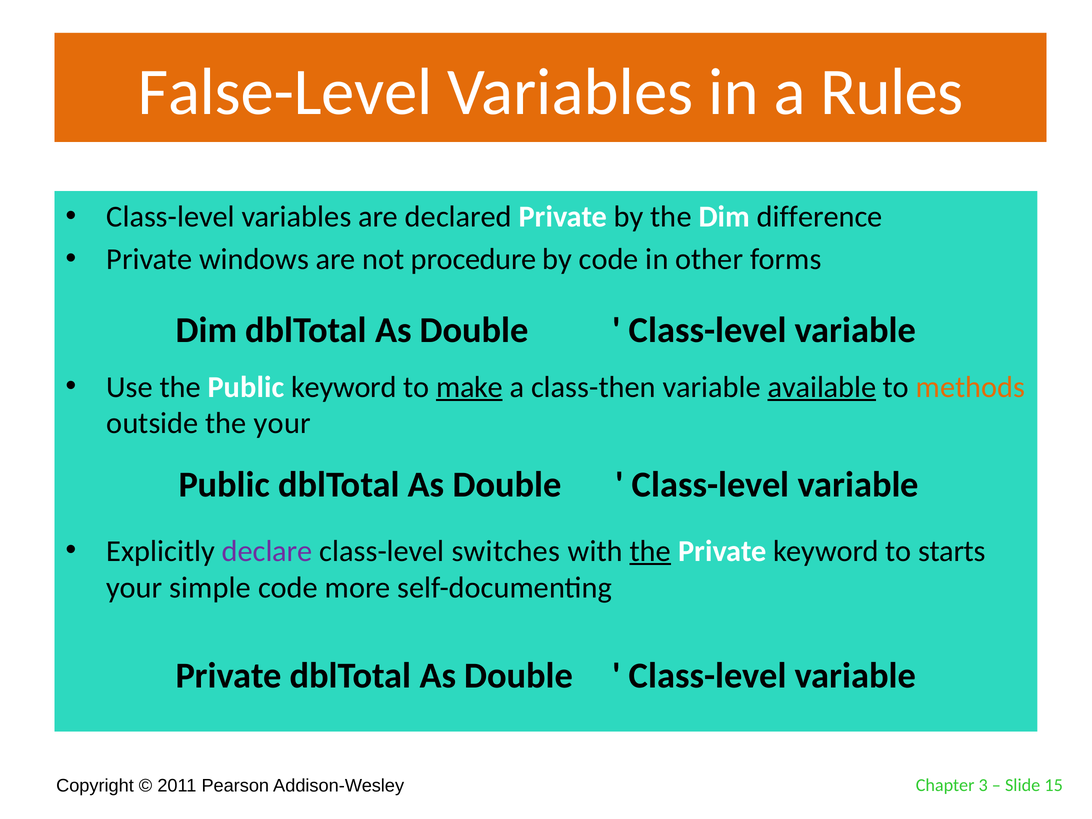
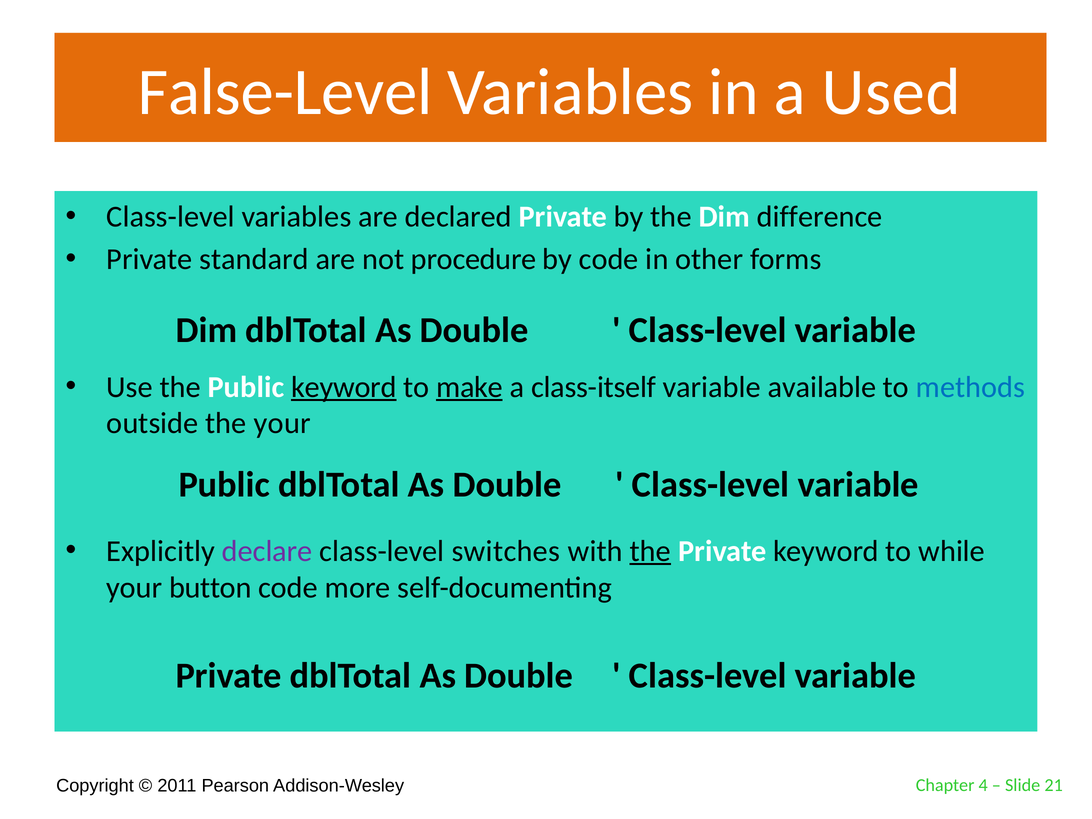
Rules: Rules -> Used (891, 92)
windows: windows -> standard (254, 259)
keyword underline: none -> present (344, 387)
class-then: class-then -> class-itself (594, 387)
available underline: present -> none (822, 387)
methods colour: orange -> blue (970, 387)
starts: starts -> while (952, 551)
simple: simple -> button (210, 587)
3: 3 -> 4 (983, 785)
15: 15 -> 21 (1054, 785)
